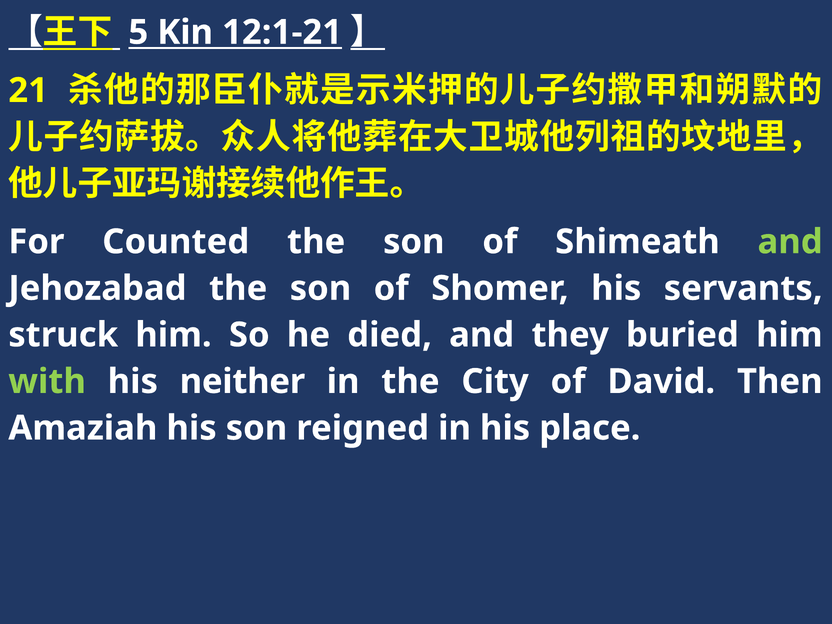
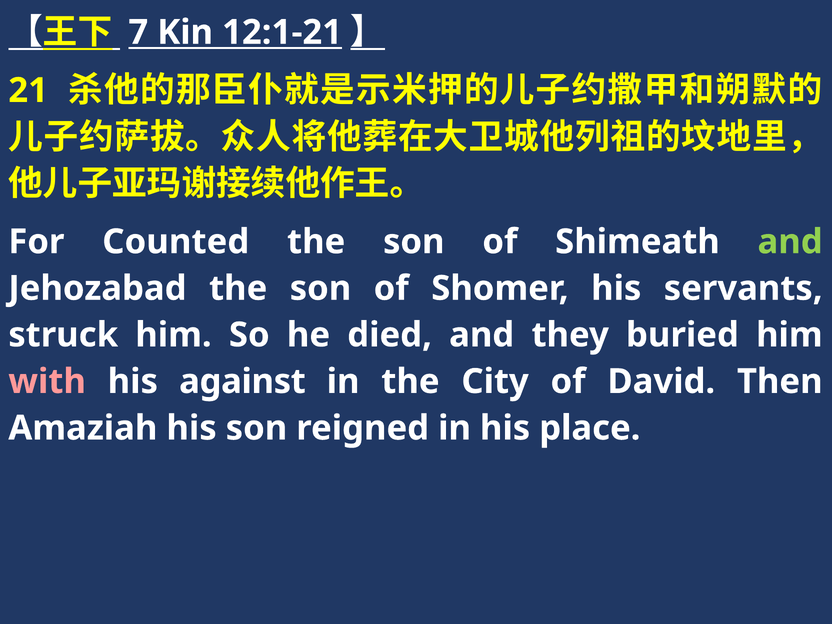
5: 5 -> 7 (138, 32)
with colour: light green -> pink (47, 382)
neither: neither -> against (242, 382)
